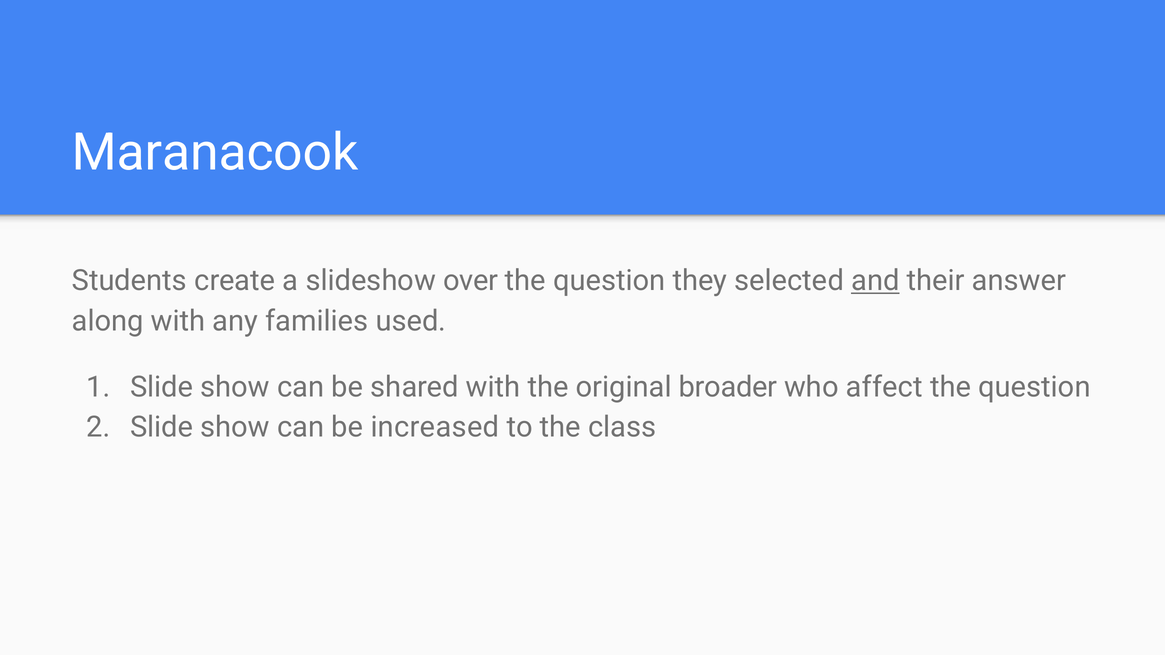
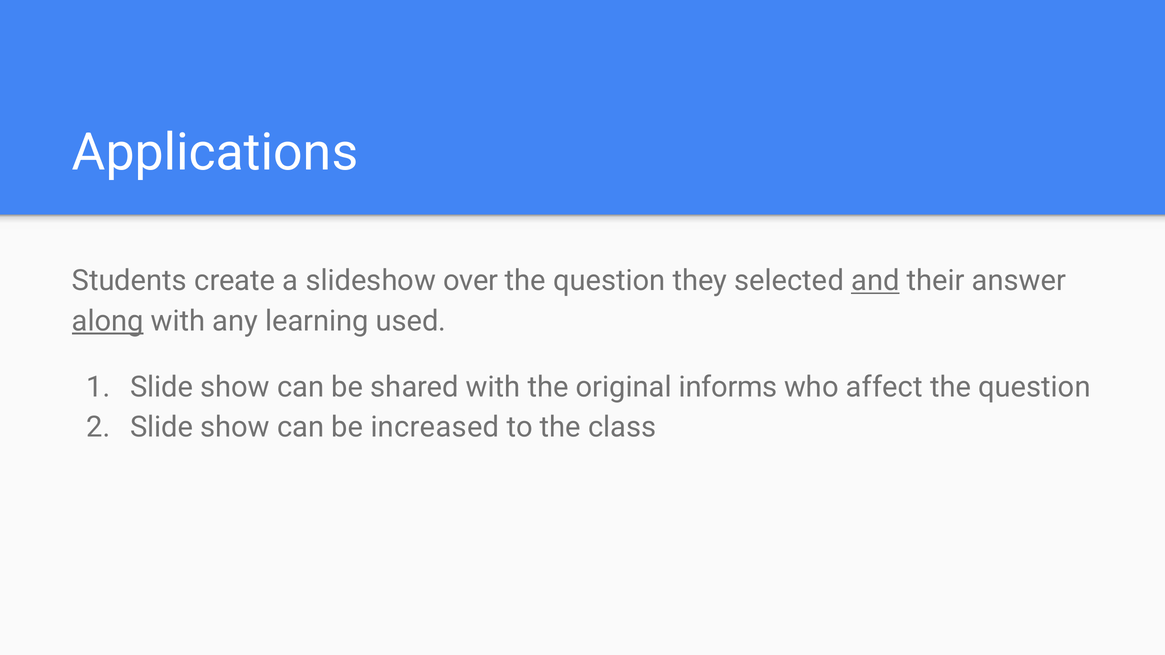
Maranacook: Maranacook -> Applications (215, 153)
along underline: none -> present (108, 321)
families: families -> learning (317, 321)
broader: broader -> informs (728, 387)
